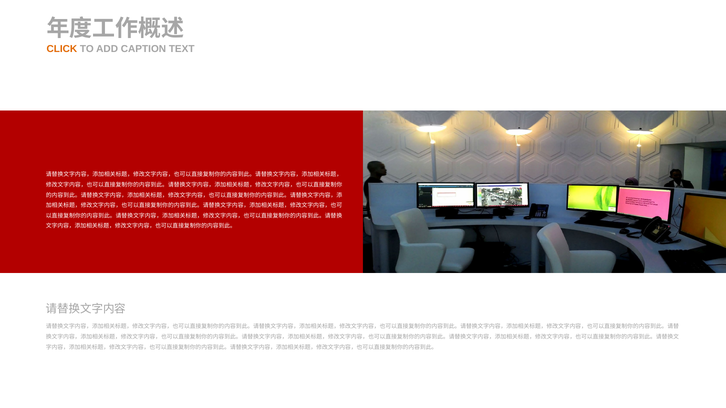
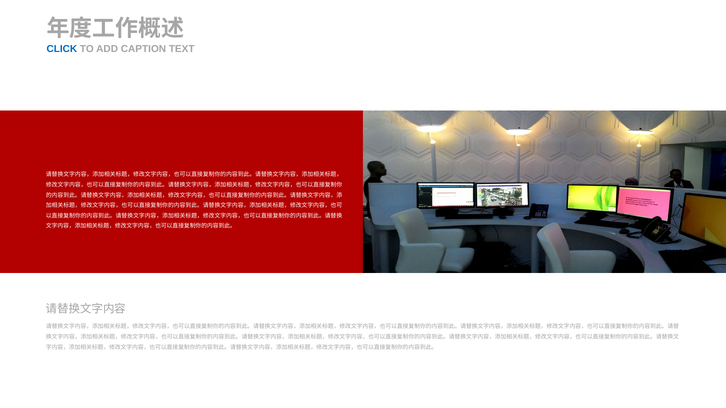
CLICK colour: orange -> blue (62, 49)
